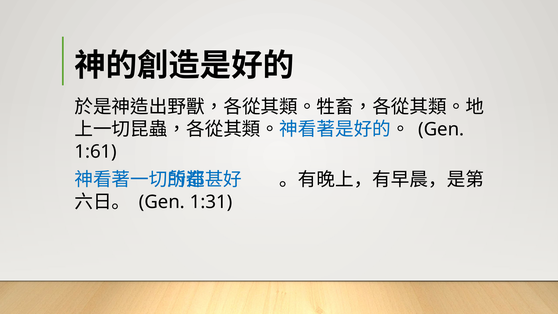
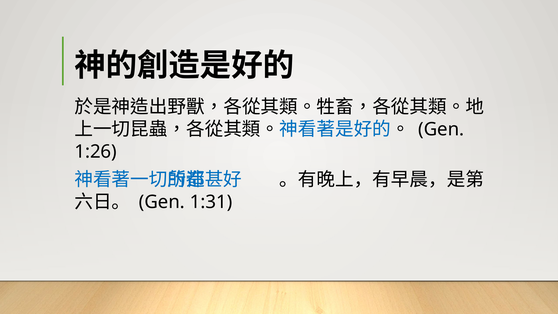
1:61: 1:61 -> 1:26 (96, 152)
